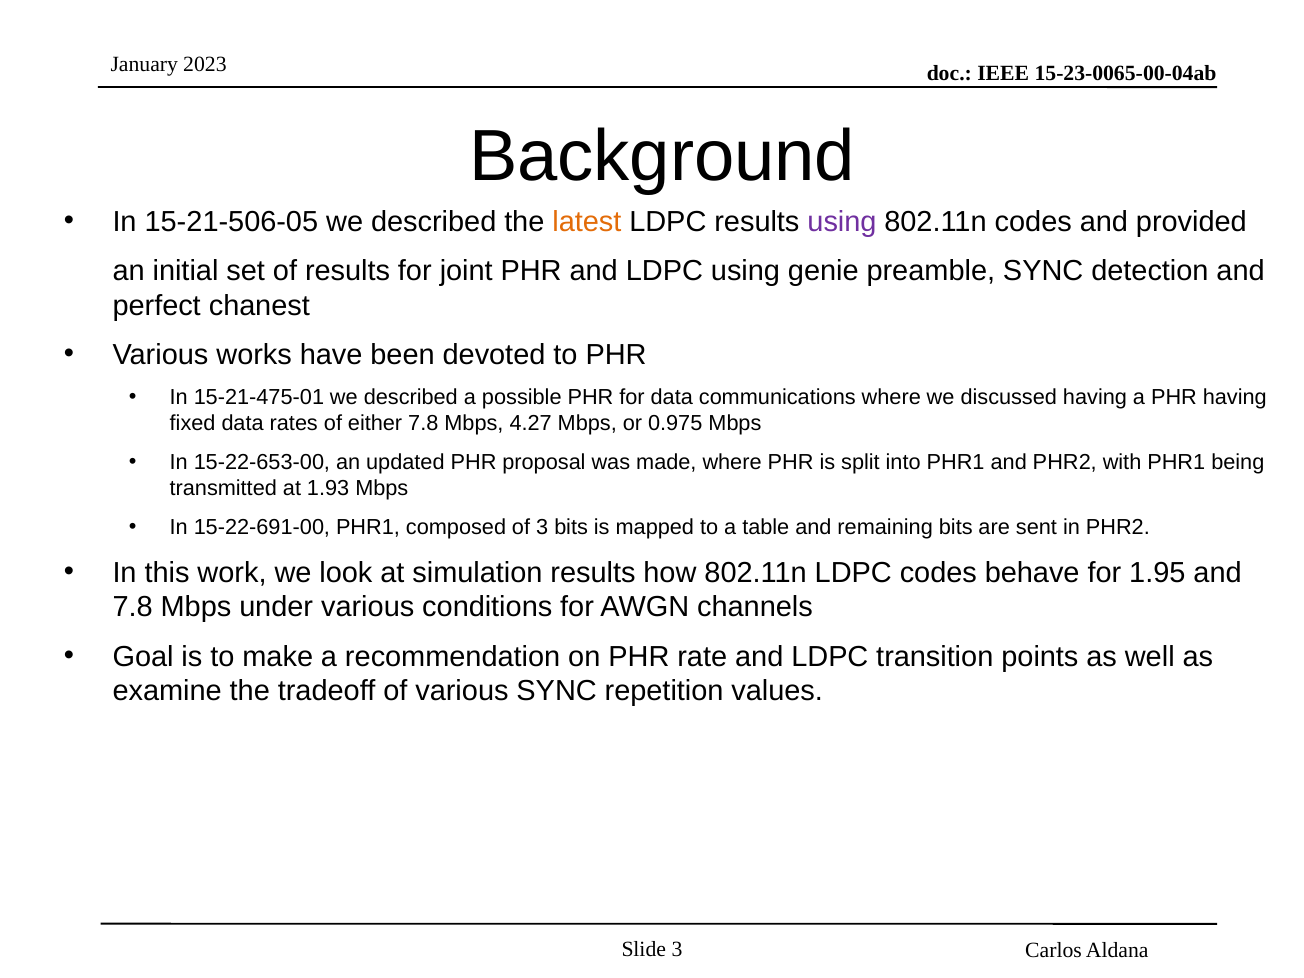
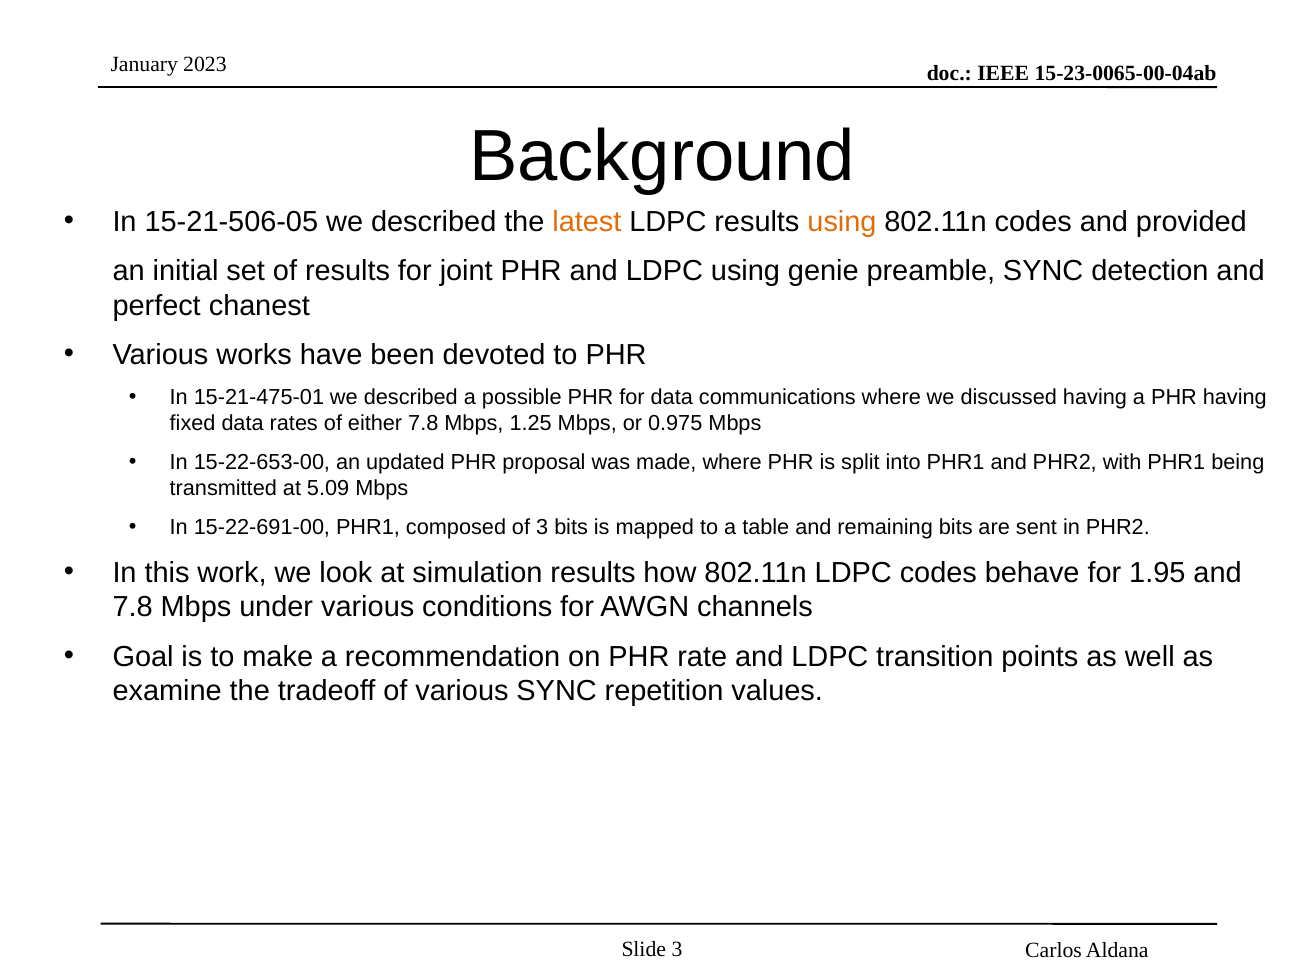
using colour: purple -> orange (842, 222)
4.27: 4.27 -> 1.25 (531, 423)
1.93: 1.93 -> 5.09 (328, 488)
